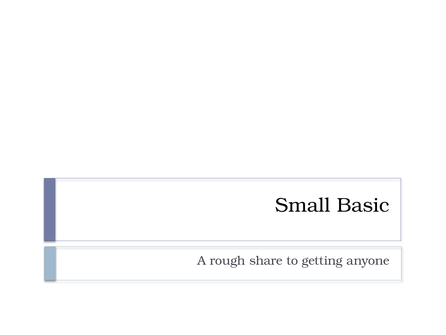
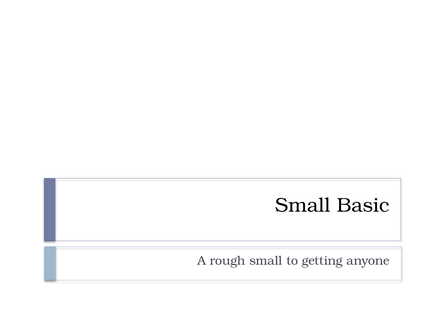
rough share: share -> small (266, 260)
